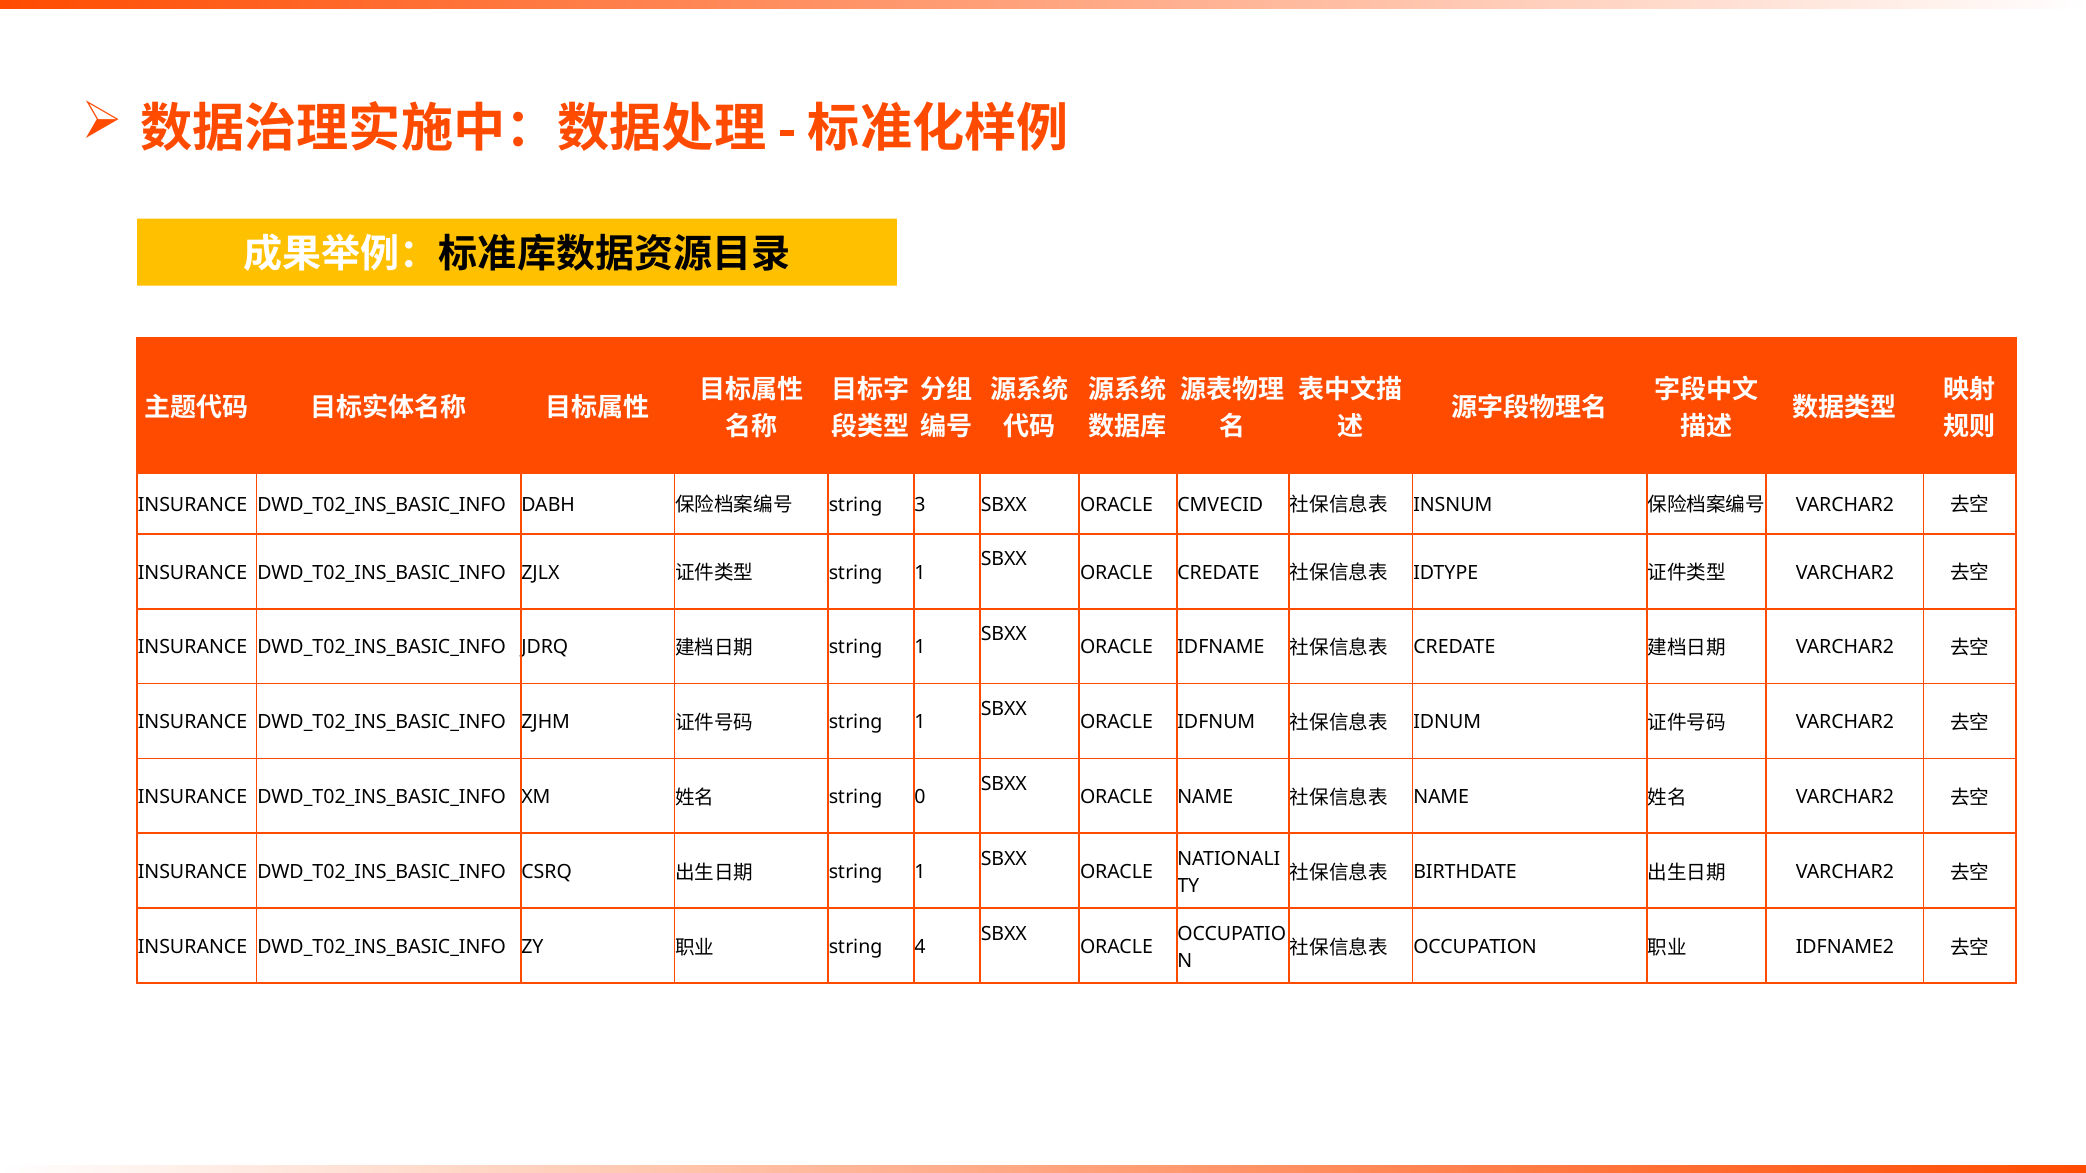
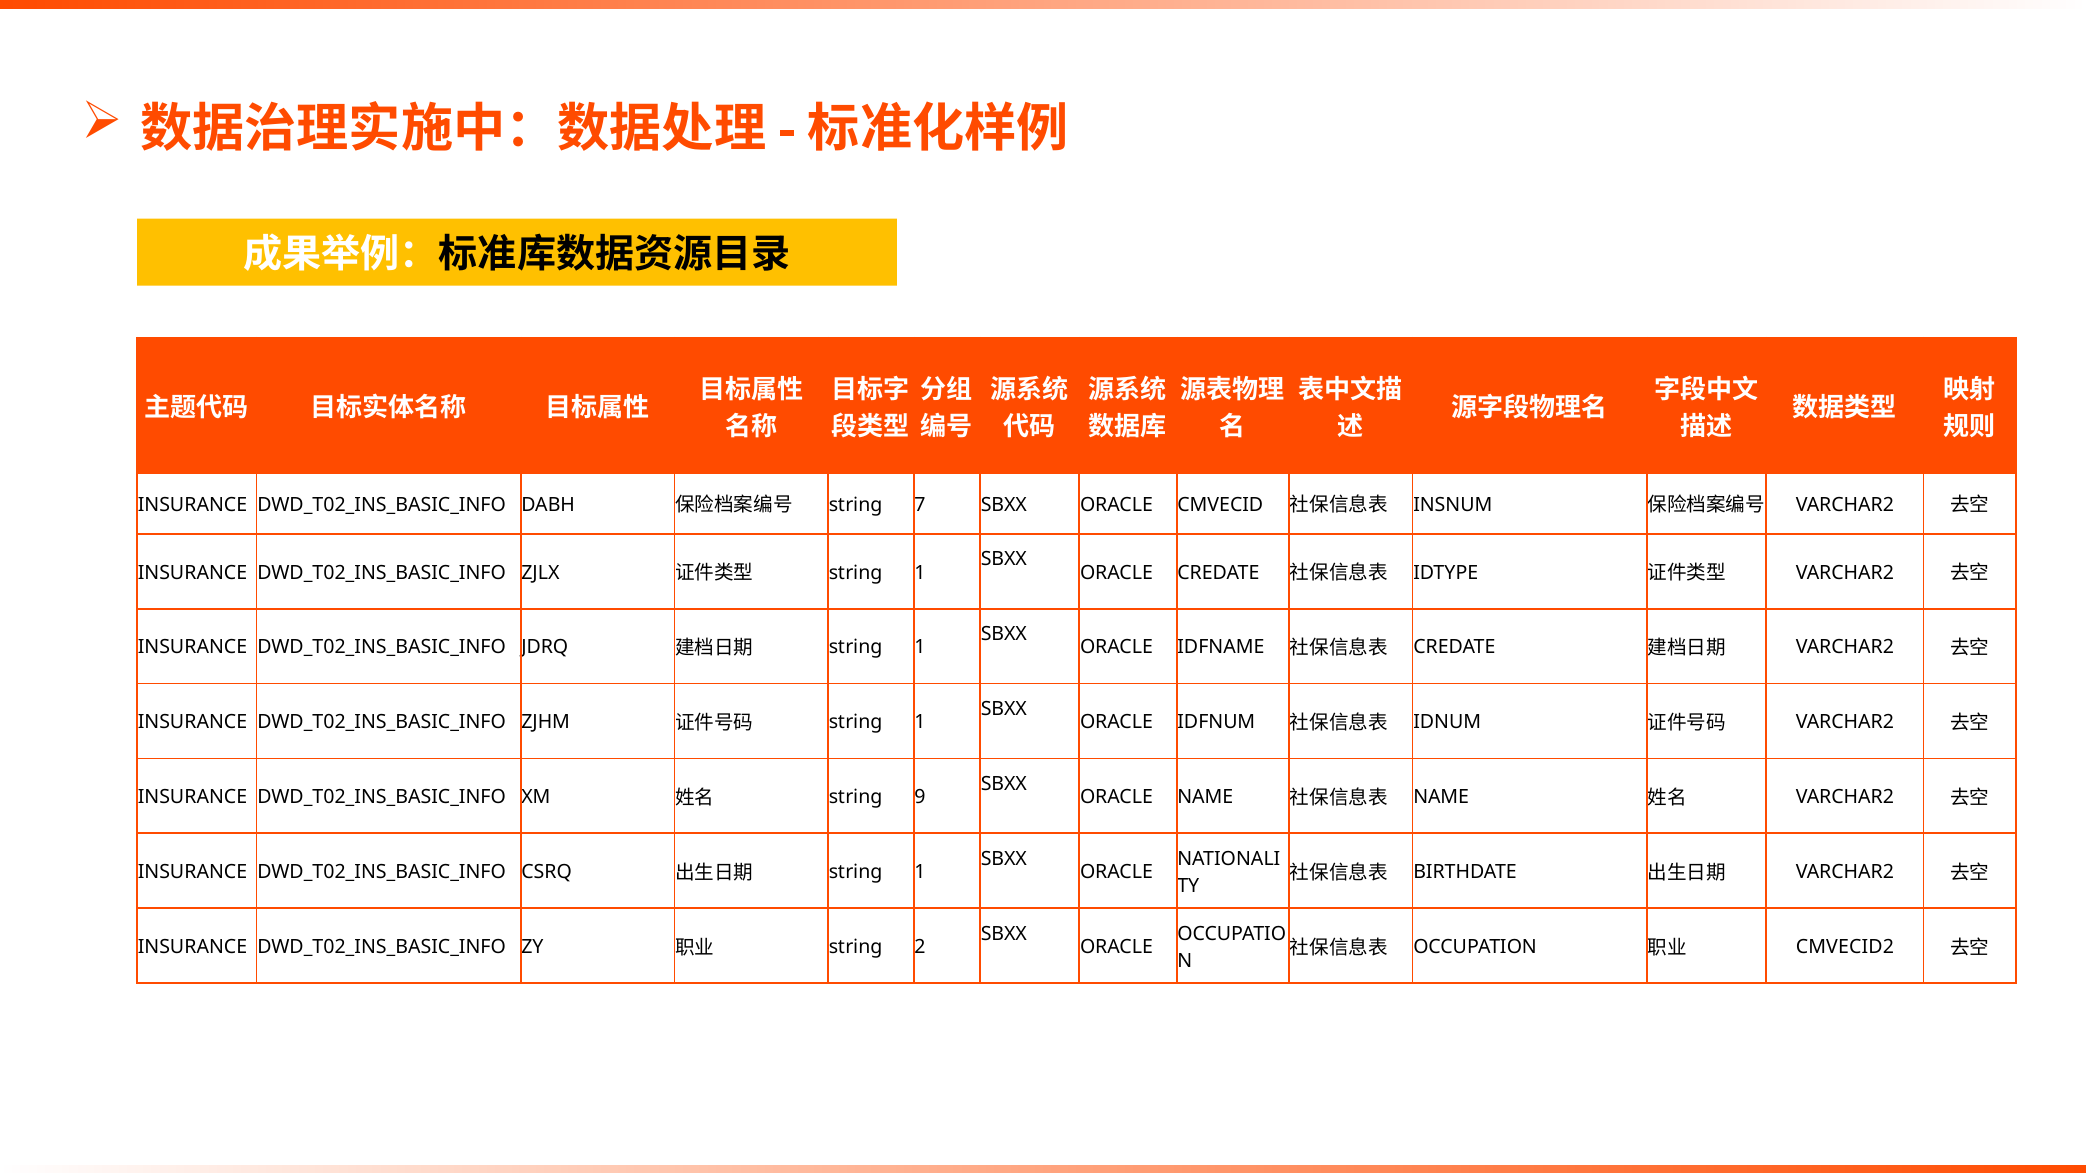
3: 3 -> 7 (920, 505)
0: 0 -> 9 (920, 798)
IDFNAME2: IDFNAME2 -> CMVECID2 (1845, 948)
4: 4 -> 2 (920, 948)
